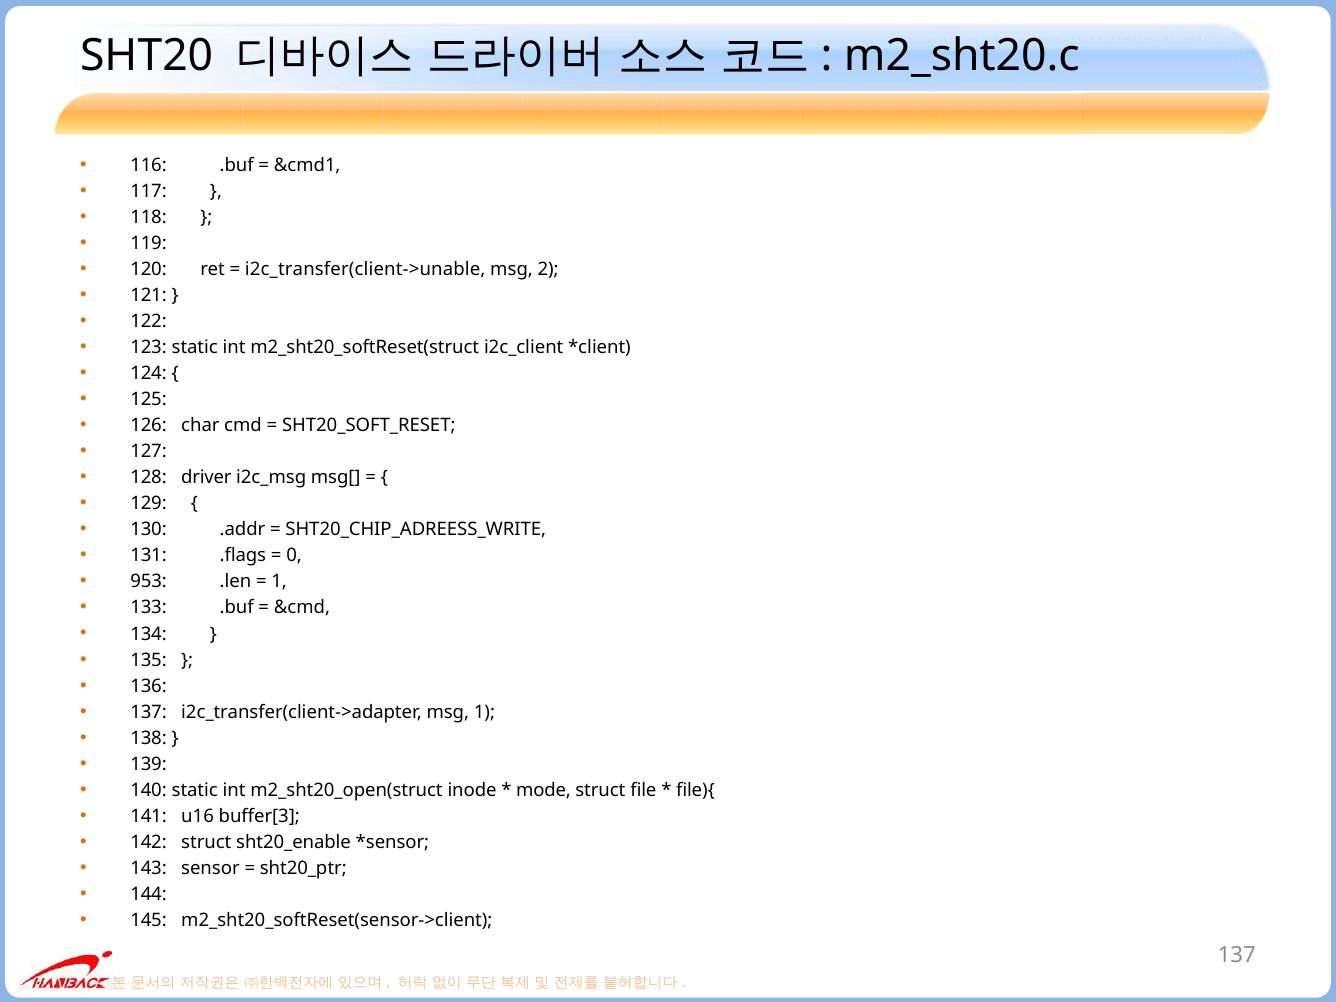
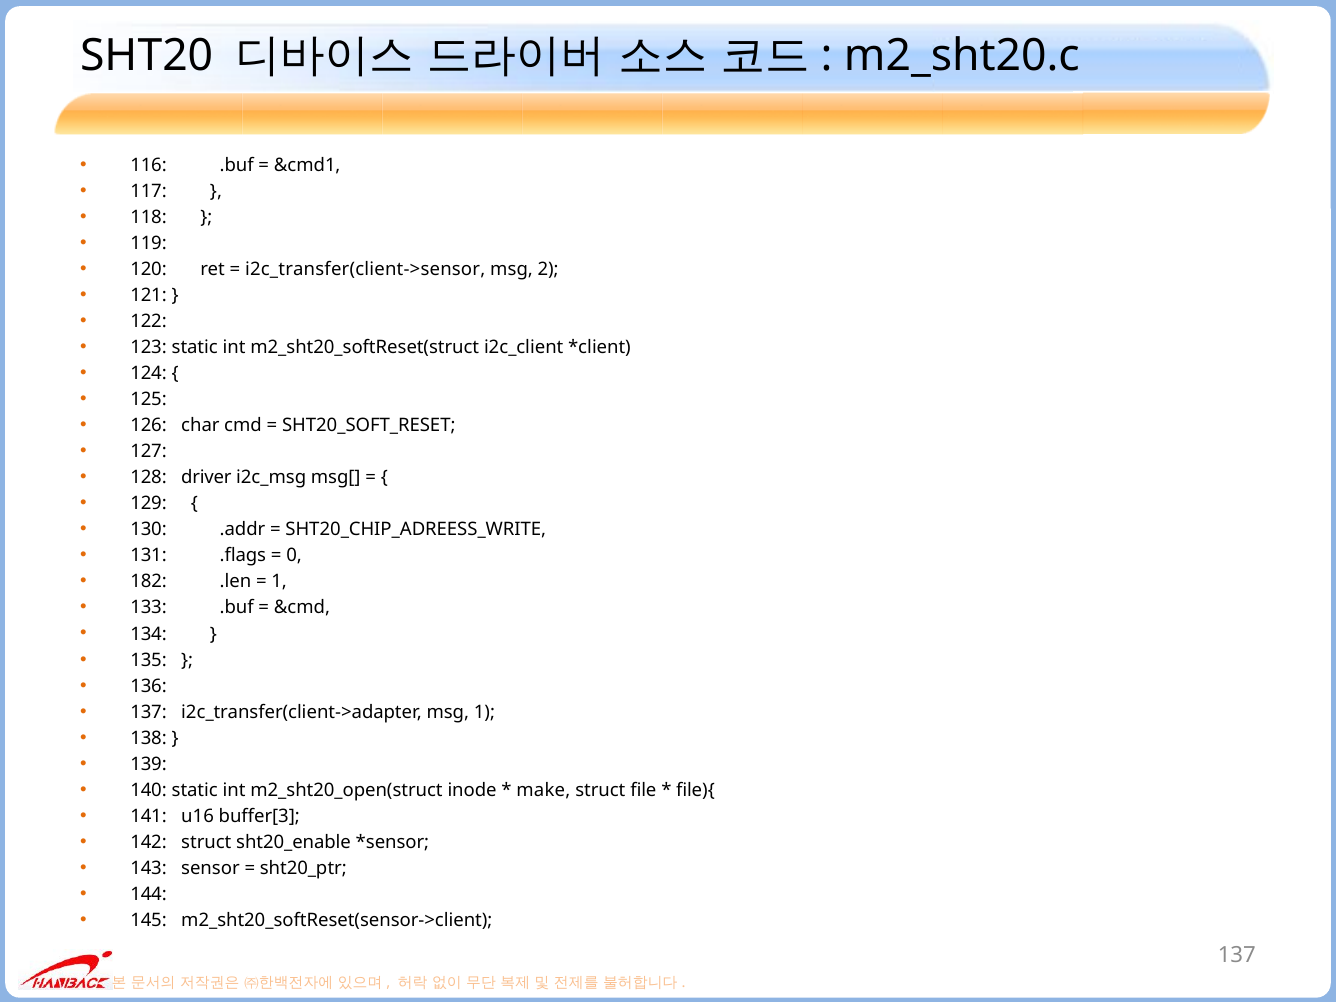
i2c_transfer(client->unable: i2c_transfer(client->unable -> i2c_transfer(client->sensor (365, 269)
953: 953 -> 182 (149, 582)
mode: mode -> make (543, 790)
